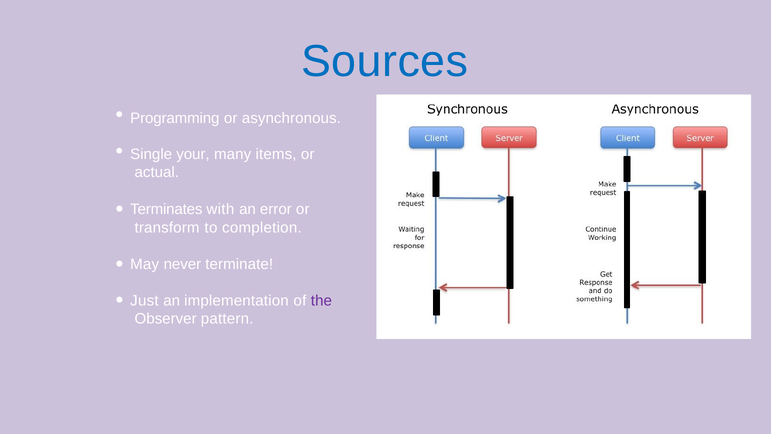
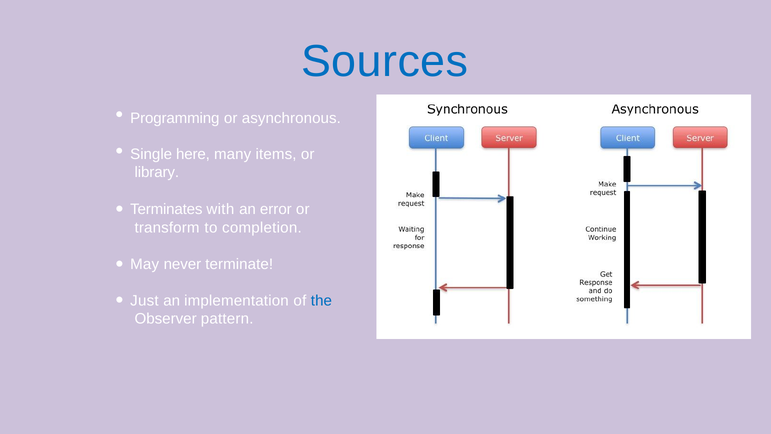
your: your -> here (193, 154)
actual: actual -> library (157, 172)
the colour: purple -> blue (321, 300)
